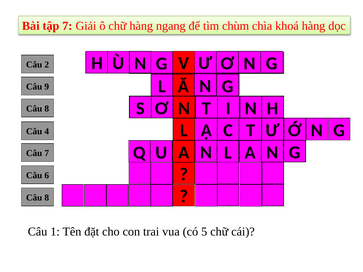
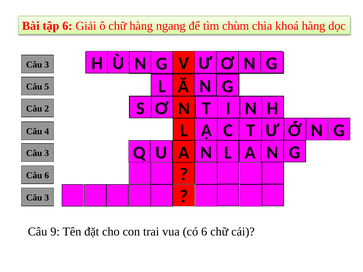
tập 7: 7 -> 6 (67, 26)
2: 2 -> 3 (47, 65)
9: 9 -> 5 (47, 87)
8: 8 -> 2 (47, 109)
7: 7 -> 3 (47, 153)
8: 8 -> 3 (47, 198)
1: 1 -> 9 (55, 232)
có 5: 5 -> 6 (204, 232)
